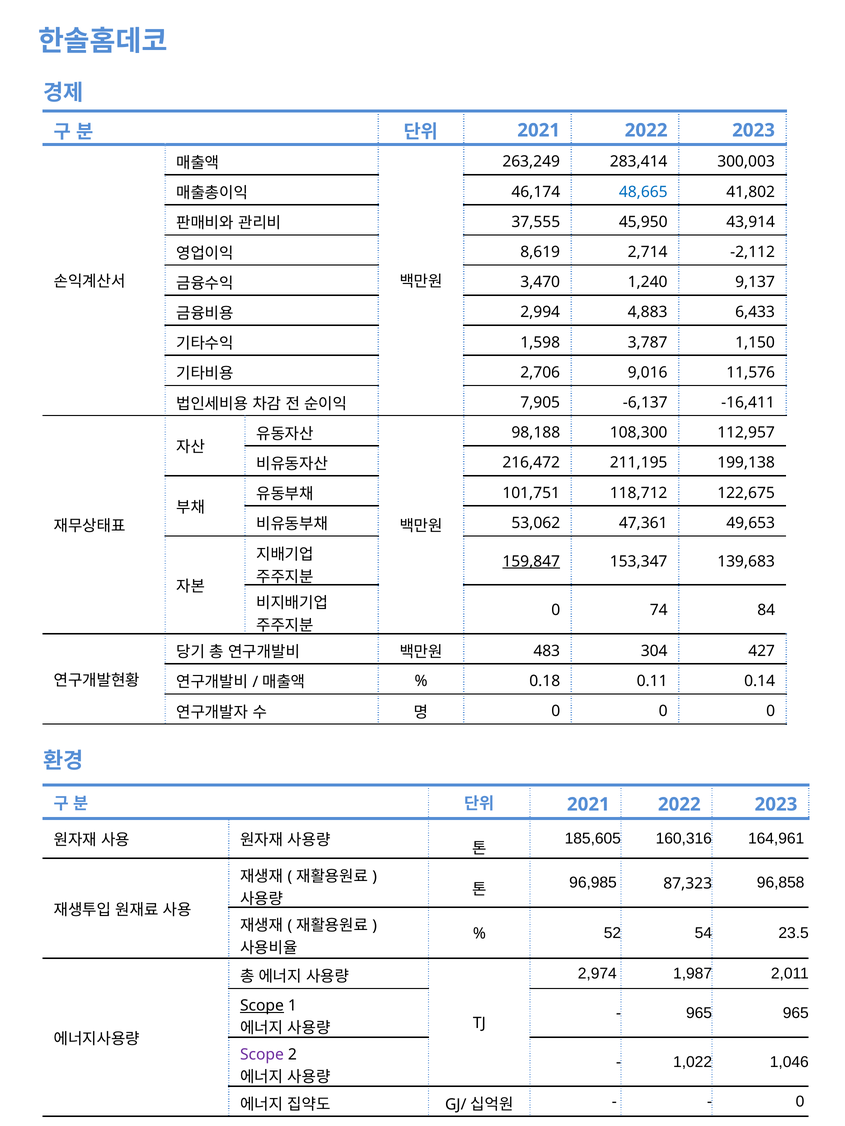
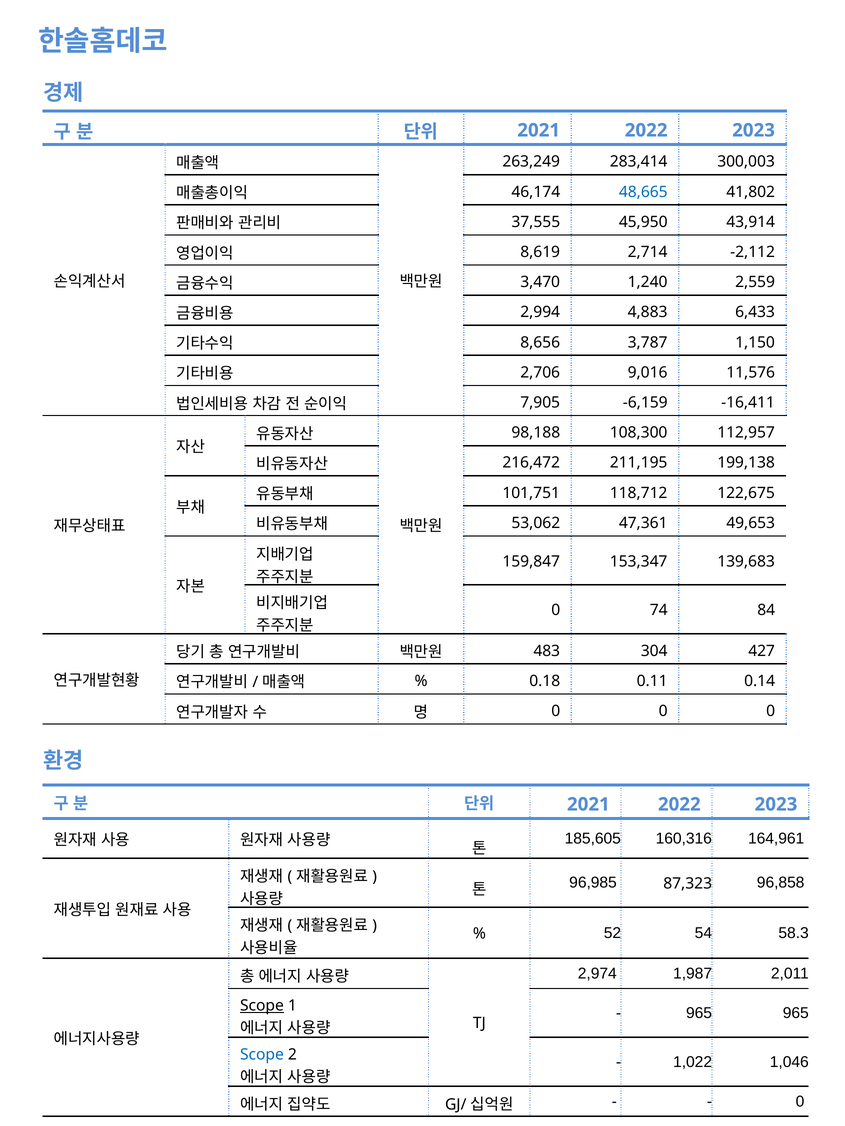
9,137: 9,137 -> 2,559 (755, 282)
1,598: 1,598 -> 8,656 (540, 343)
-6,137: -6,137 -> -6,159 (645, 403)
159,847 underline: present -> none (531, 562)
23.5: 23.5 -> 58.3 (794, 933)
Scope colour: purple -> blue (262, 1055)
